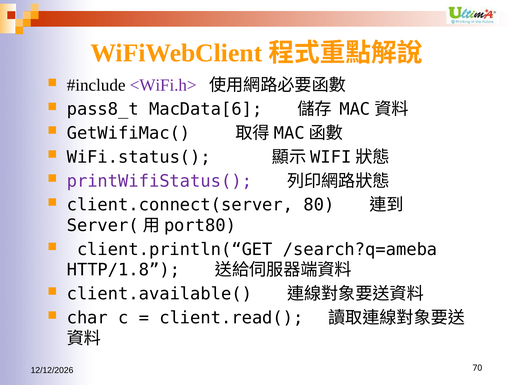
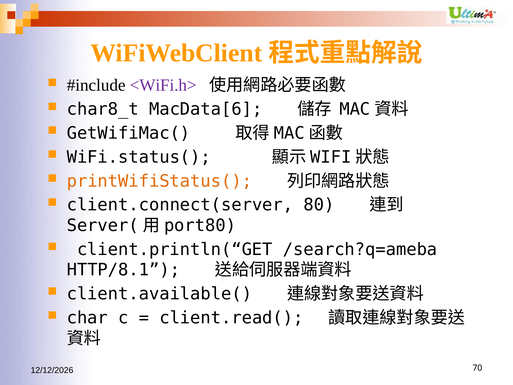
pass8_t: pass8_t -> char8_t (103, 109)
printWifiStatus( colour: purple -> orange (159, 181)
HTTP/1.8: HTTP/1.8 -> HTTP/8.1 (123, 270)
